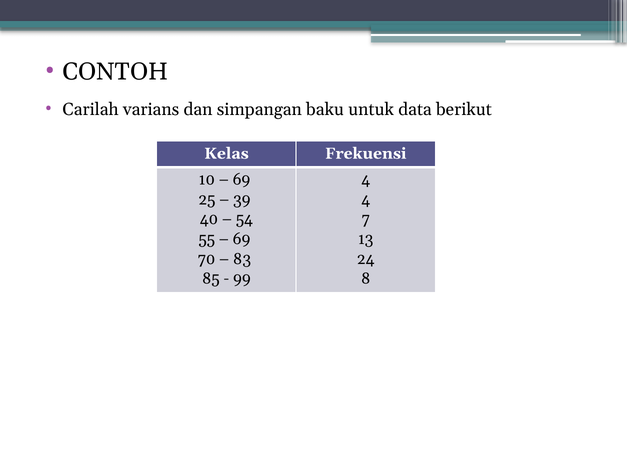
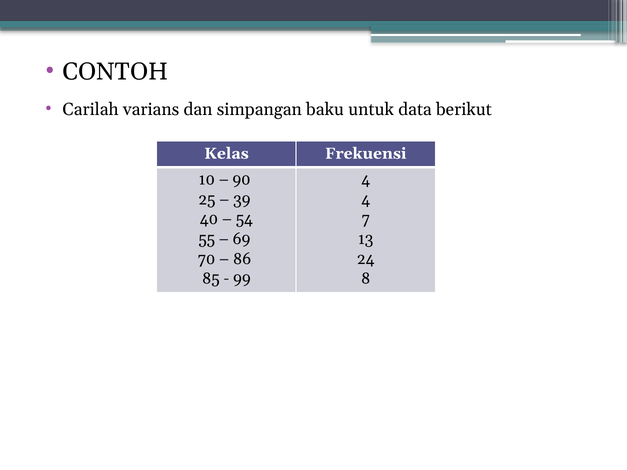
69: 69 -> 90 (242, 180)
83: 83 -> 86 (242, 259)
